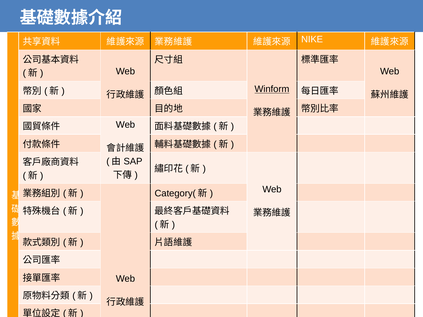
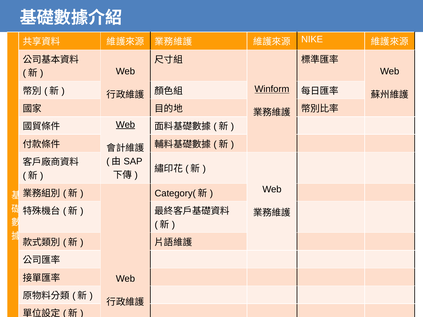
Web underline: none -> present (125, 125)
